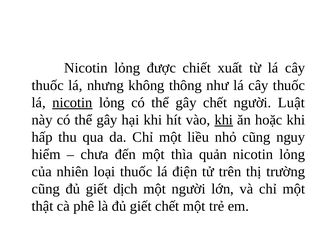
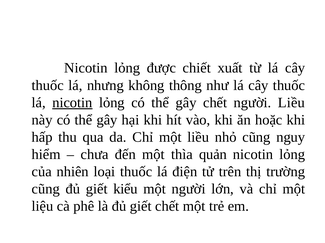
người Luật: Luật -> Liều (291, 103)
khi underline: present -> none (224, 120)
dịch: dịch -> kiểu (125, 190)
thật: thật -> liệu (43, 207)
